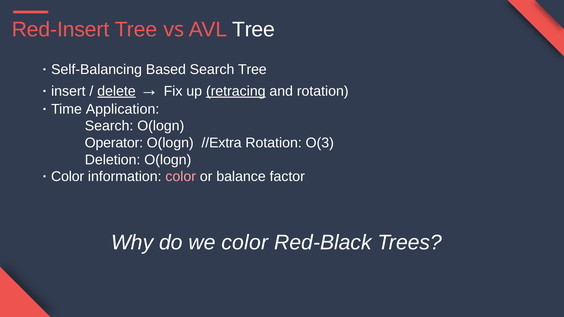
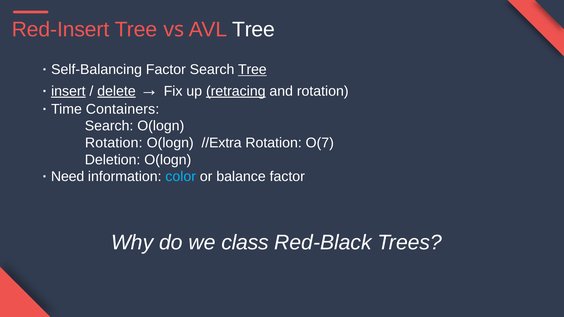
Self-Balancing Based: Based -> Factor (166, 70)
Tree underline: none -> present (252, 70)
insert underline: none -> present (68, 91)
Application: Application -> Containers (123, 109)
Operator: Operator -> Rotation (114, 143)
O(3: O(3 -> O(7 (320, 143)
Color: Color -> Need (68, 177)
color colour: pink -> light blue (181, 177)
we color: color -> class (245, 243)
